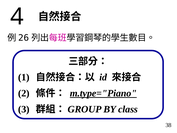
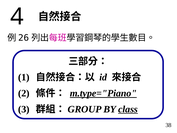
class underline: none -> present (128, 109)
